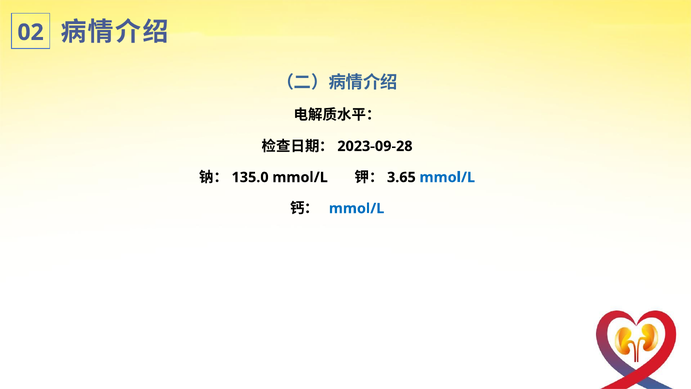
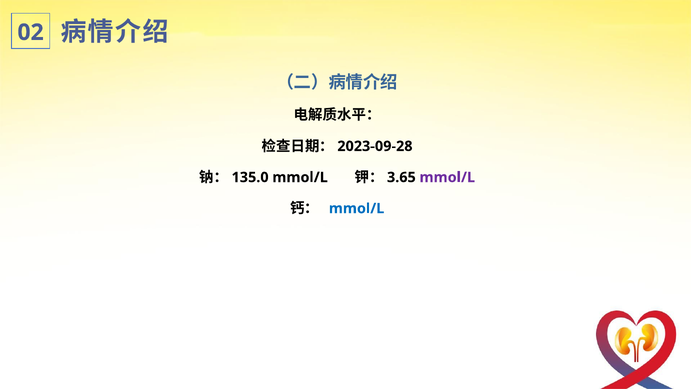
mmol/L colour: blue -> purple (447, 177)
